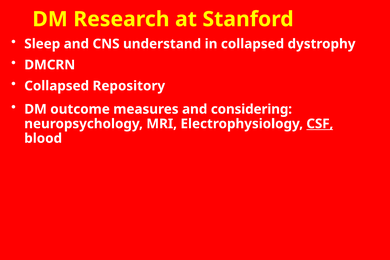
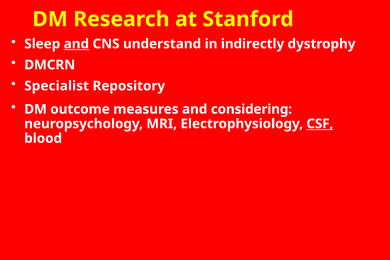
and underline: none -> present (76, 44)
in collapsed: collapsed -> indirectly (253, 44)
Collapsed: Collapsed -> Specialist (57, 86)
